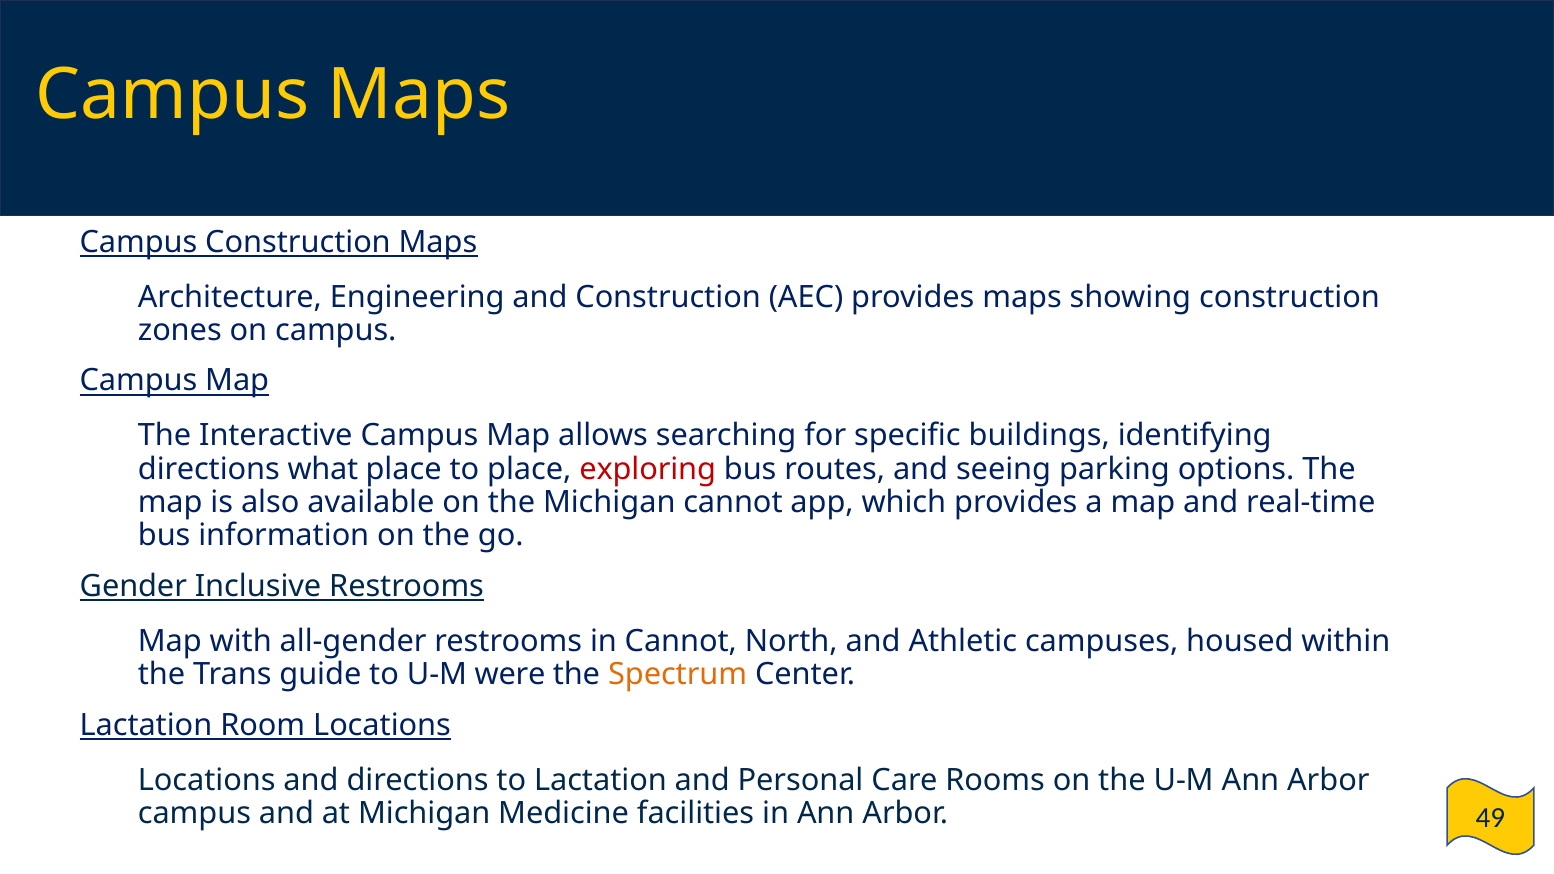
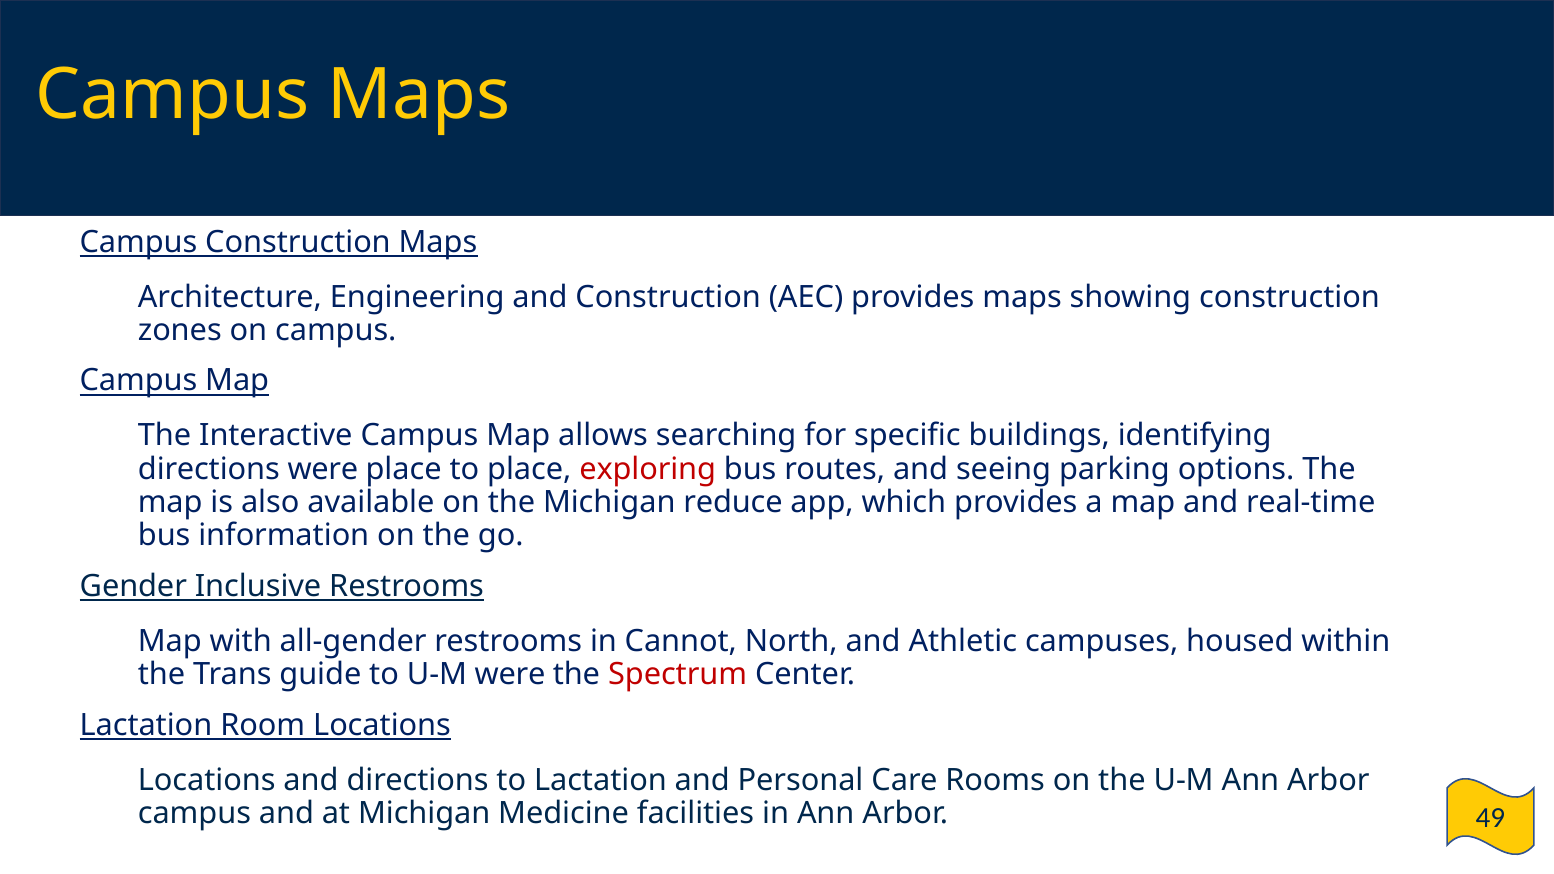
directions what: what -> were (323, 469)
Michigan cannot: cannot -> reduce (733, 502)
Spectrum colour: orange -> red (678, 674)
